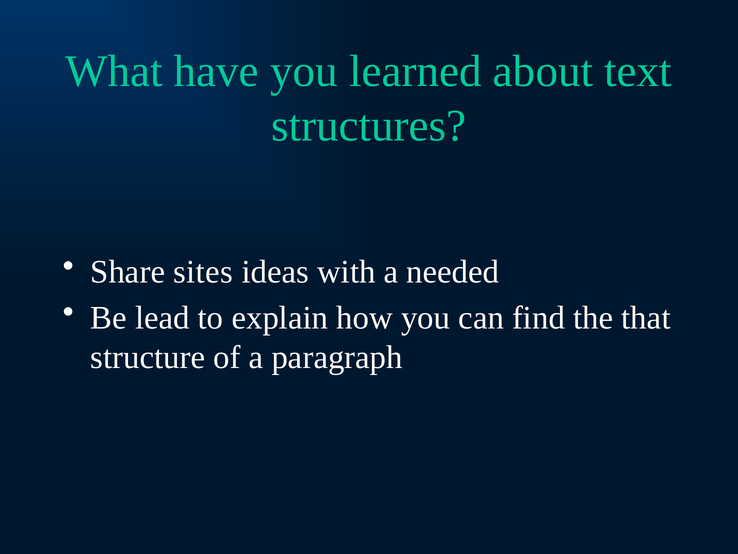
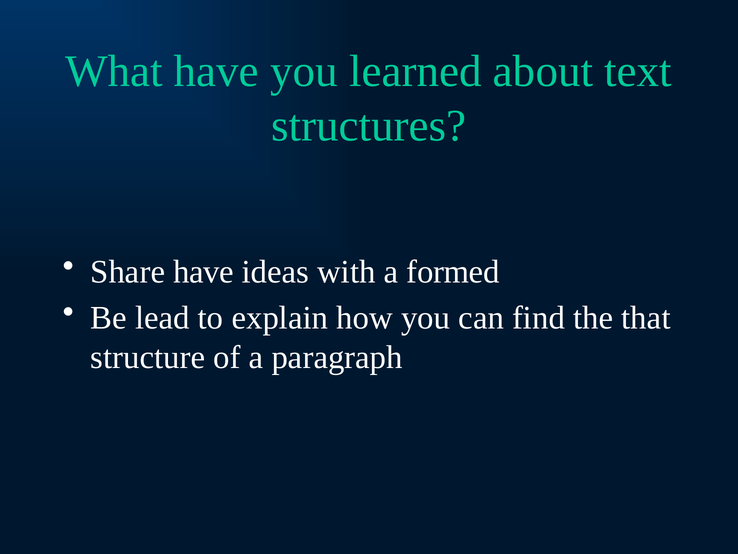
Share sites: sites -> have (204, 272)
needed: needed -> formed (453, 272)
